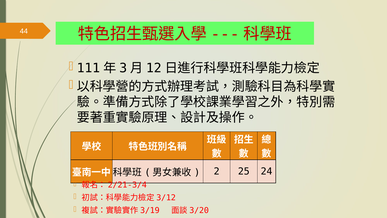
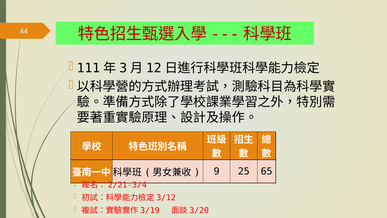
2: 2 -> 9 (217, 171)
24: 24 -> 65 (267, 171)
